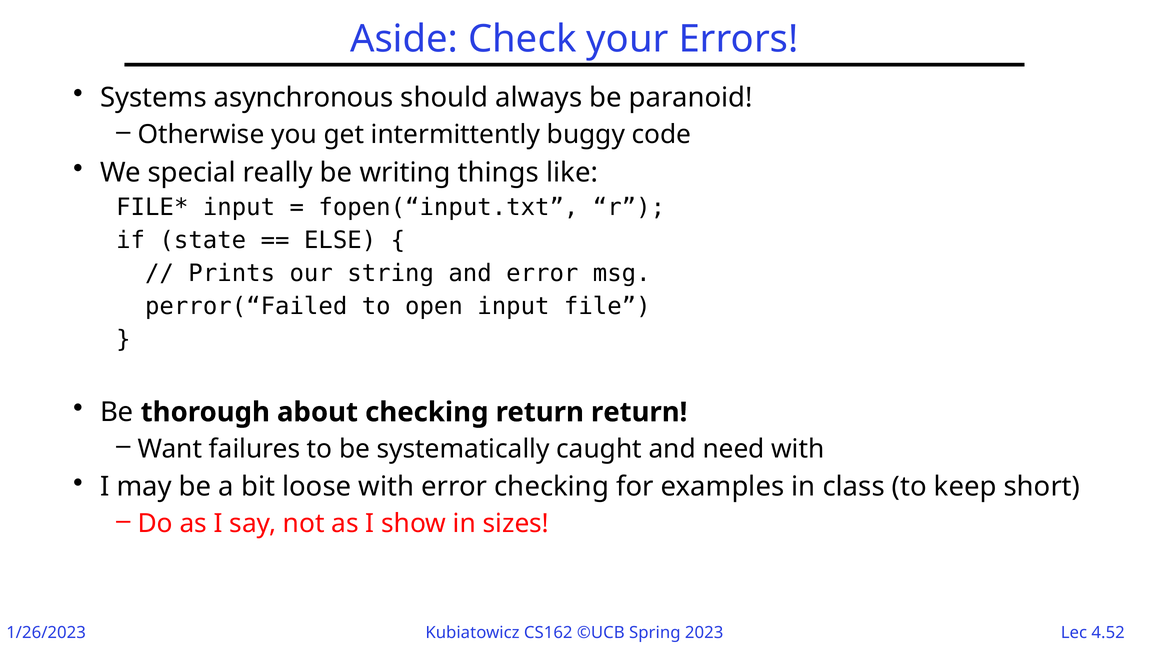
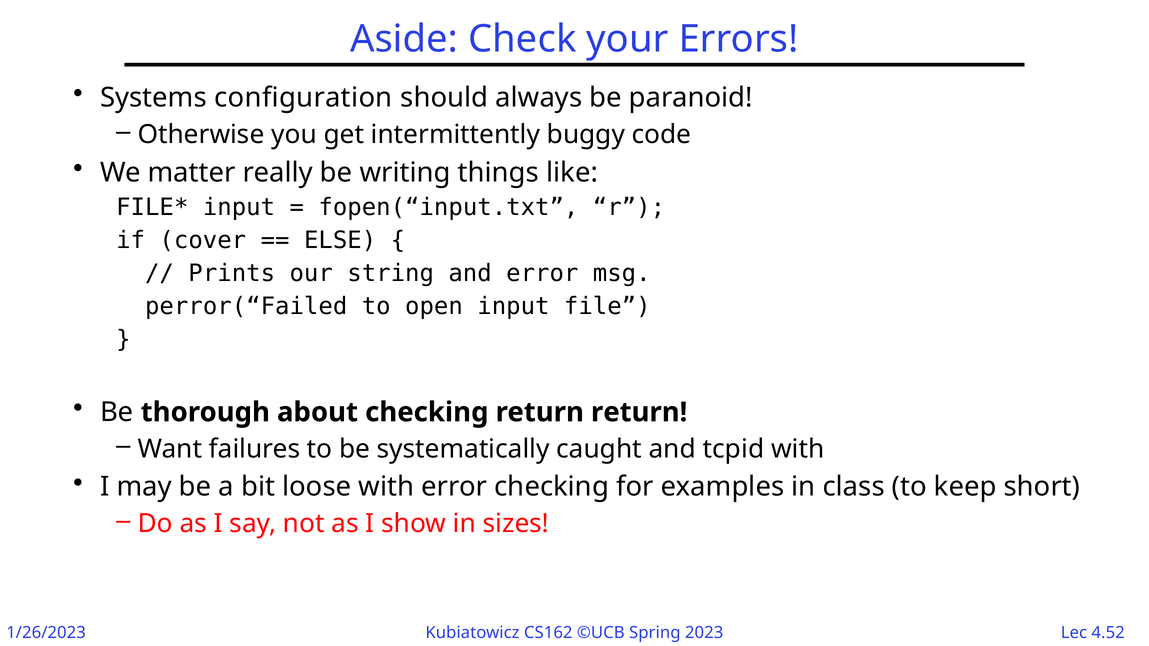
asynchronous: asynchronous -> configuration (303, 98)
special: special -> matter (192, 173)
state: state -> cover (203, 241)
need: need -> tcpid (733, 449)
